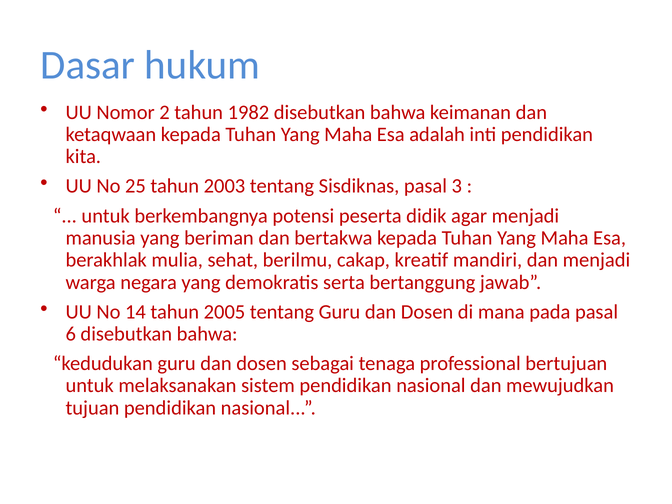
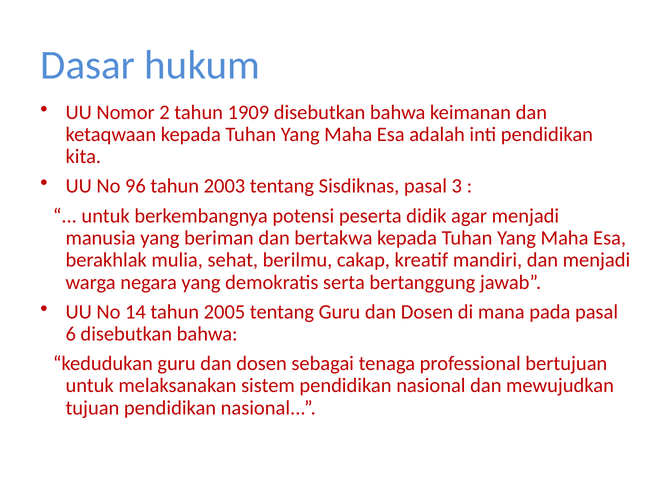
1982: 1982 -> 1909 (248, 112)
25: 25 -> 96 (135, 186)
